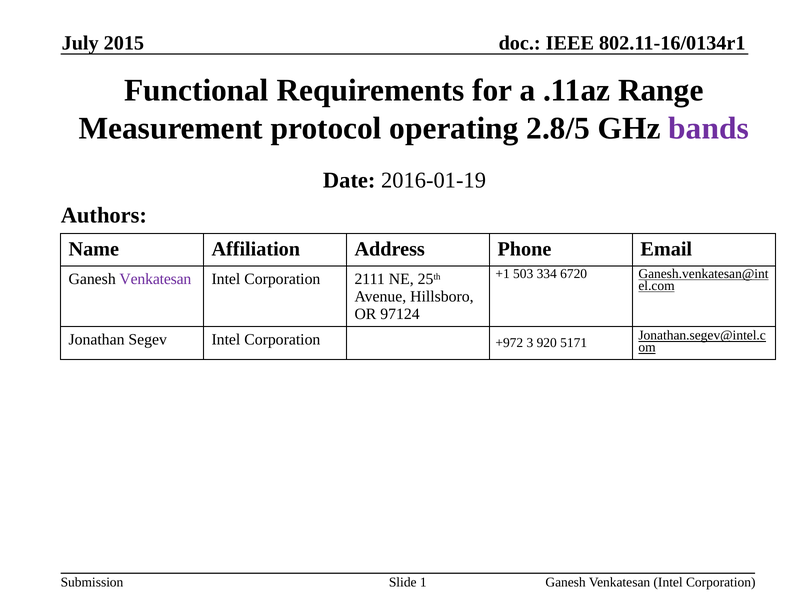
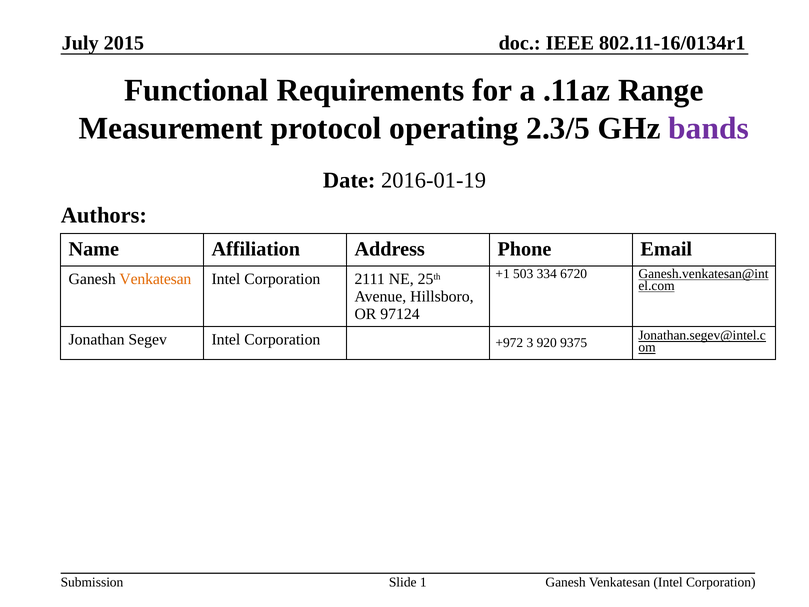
2.8/5: 2.8/5 -> 2.3/5 (558, 128)
Venkatesan colour: purple -> orange (155, 279)
5171: 5171 -> 9375 (574, 343)
